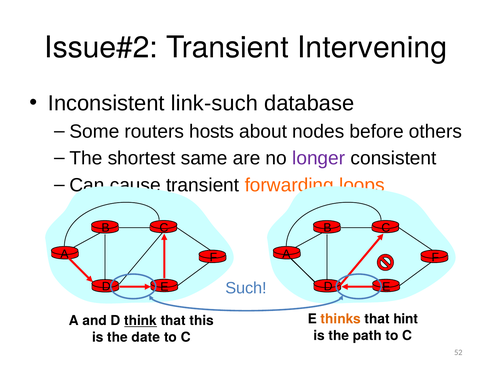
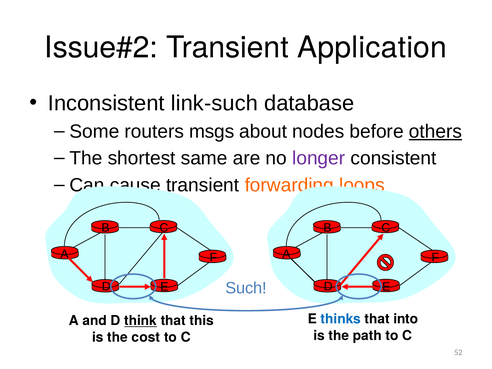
Intervening: Intervening -> Application (372, 48)
hosts: hosts -> msgs (212, 131)
others underline: none -> present (435, 131)
thinks colour: orange -> blue (341, 319)
hint: hint -> into (406, 319)
date: date -> cost (146, 337)
